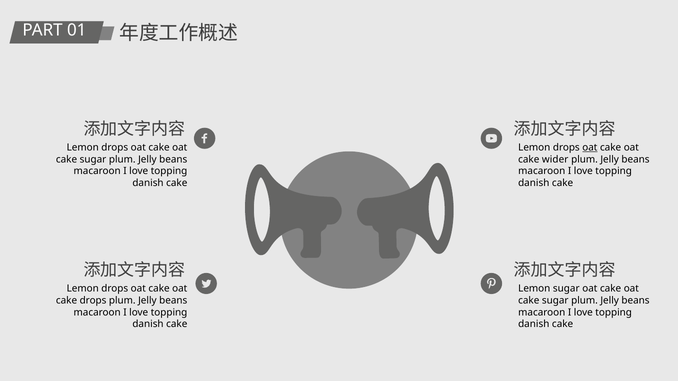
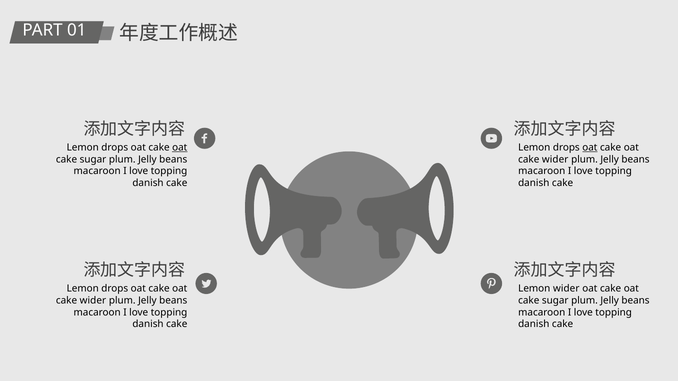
oat underline: none -> present (180, 148)
Lemon sugar: sugar -> wider (566, 289)
drops: drops -> wider (93, 301)
